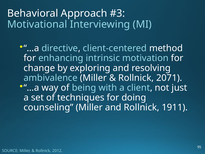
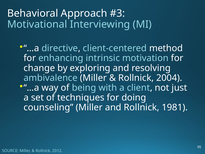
2071: 2071 -> 2004 (169, 78)
1911: 1911 -> 1981 (175, 107)
